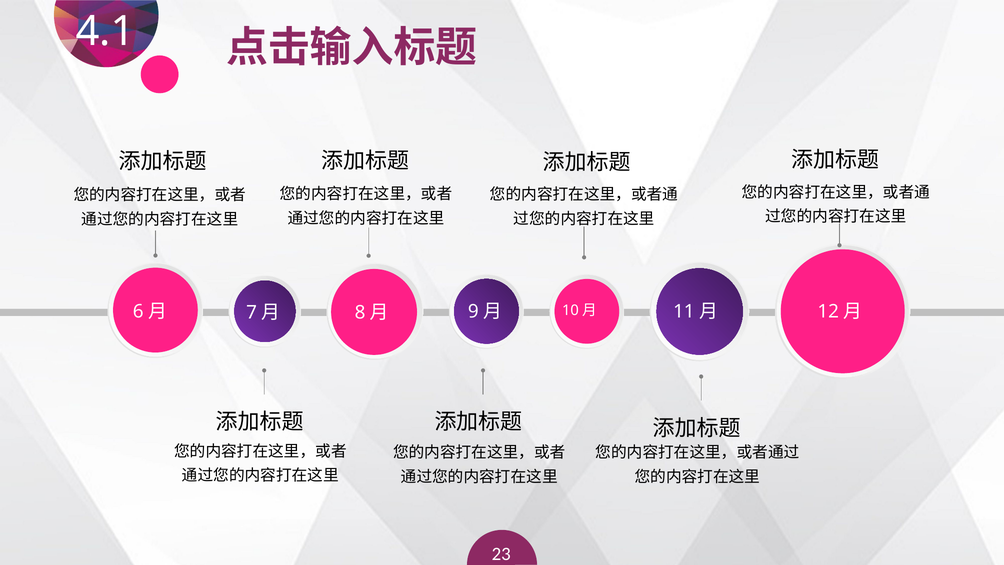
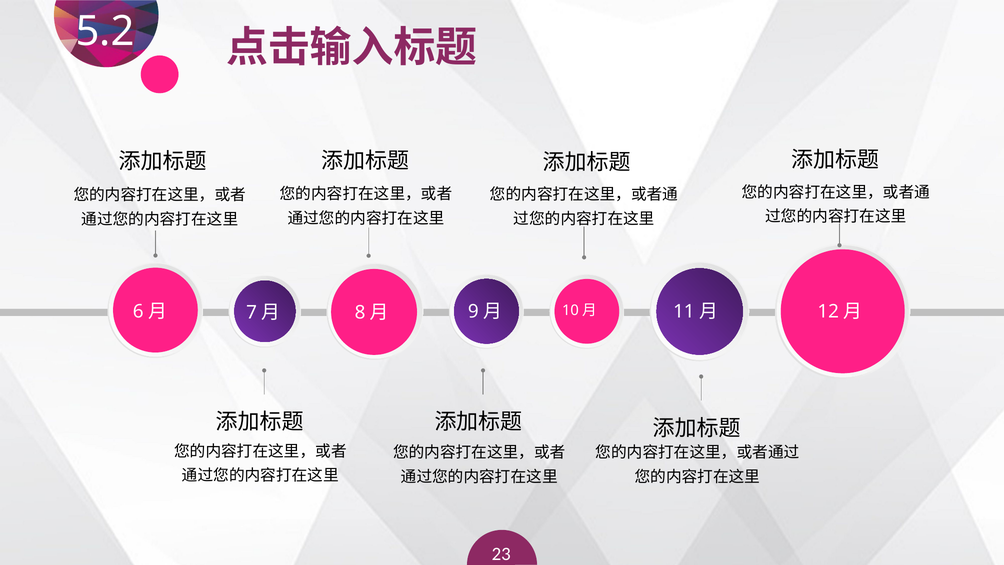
4.1: 4.1 -> 5.2 (105, 31)
